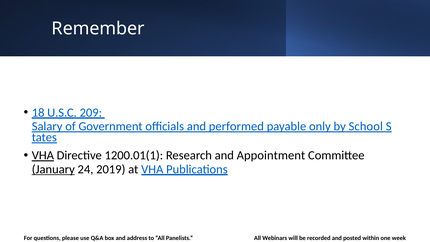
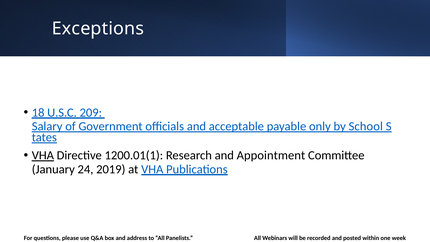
Remember: Remember -> Exceptions (98, 28)
performed: performed -> acceptable (236, 126)
January underline: present -> none (53, 169)
